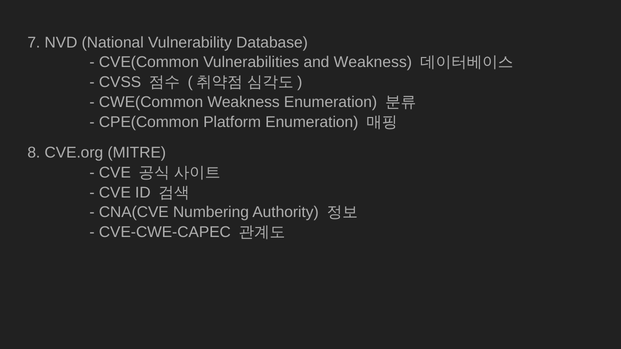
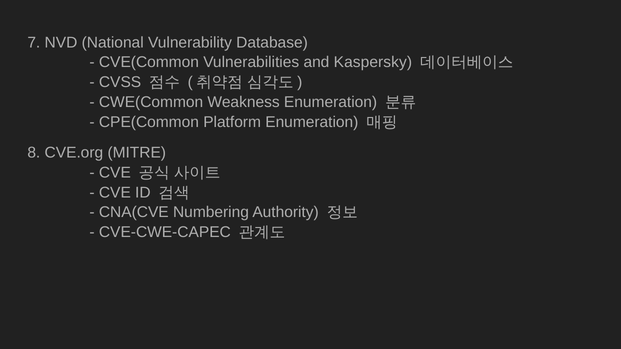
and Weakness: Weakness -> Kaspersky (373, 62)
